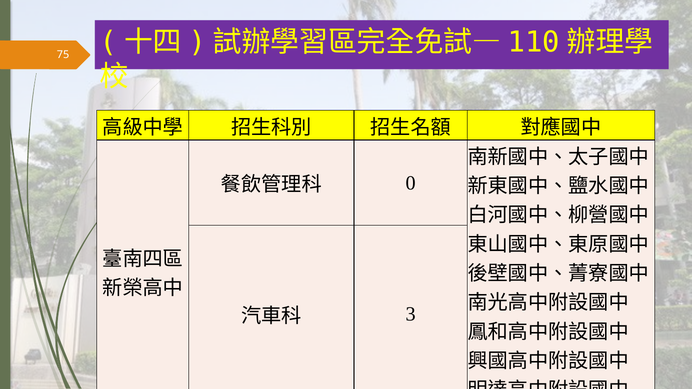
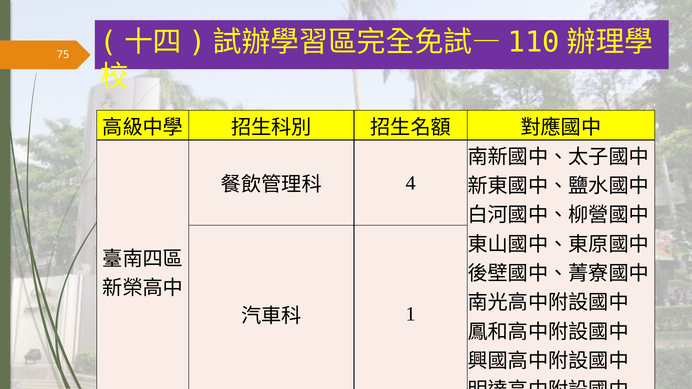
0: 0 -> 4 (411, 183)
3: 3 -> 1 (411, 314)
